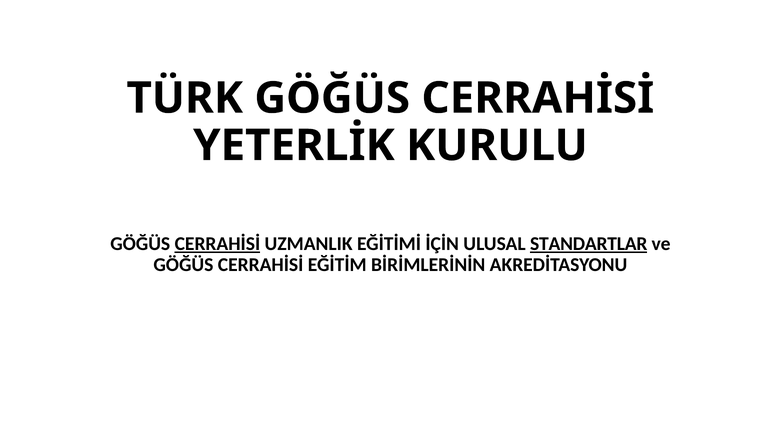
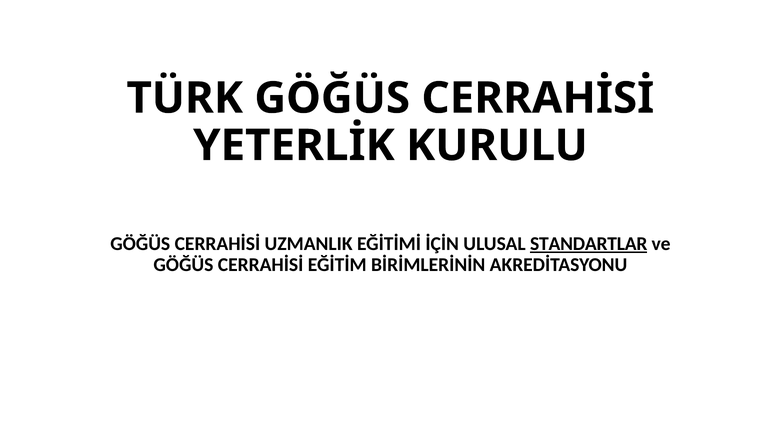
CERRAHİSİ underline: present -> none (217, 244)
